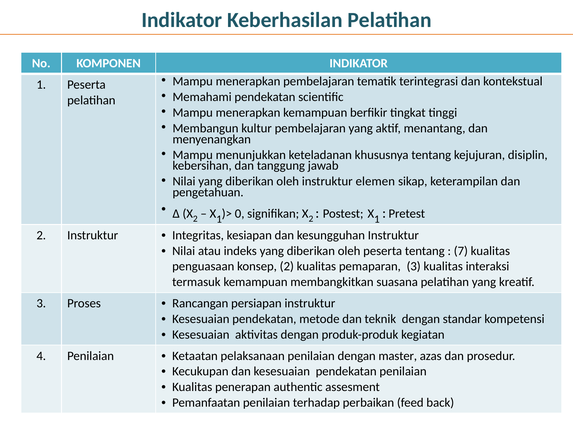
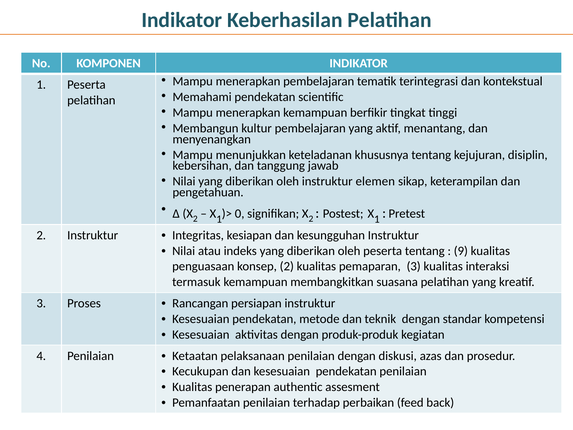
7: 7 -> 9 (461, 251)
master: master -> diskusi (398, 356)
